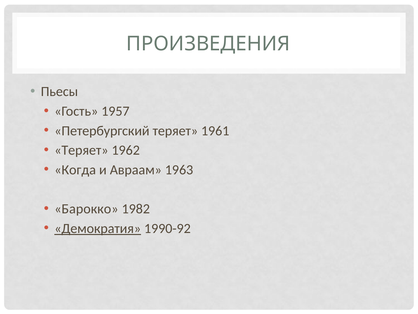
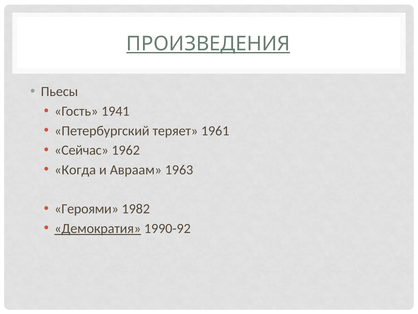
ПРОИЗВЕДЕНИЯ underline: none -> present (208, 44)
1957: 1957 -> 1941 (115, 111)
Теряет: Теряет -> Сейчас (81, 150)
Барокко: Барокко -> Героями (87, 209)
